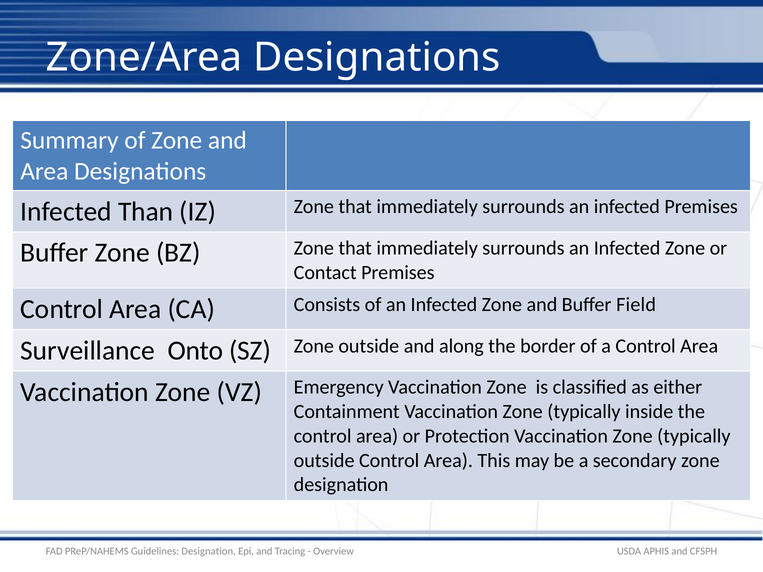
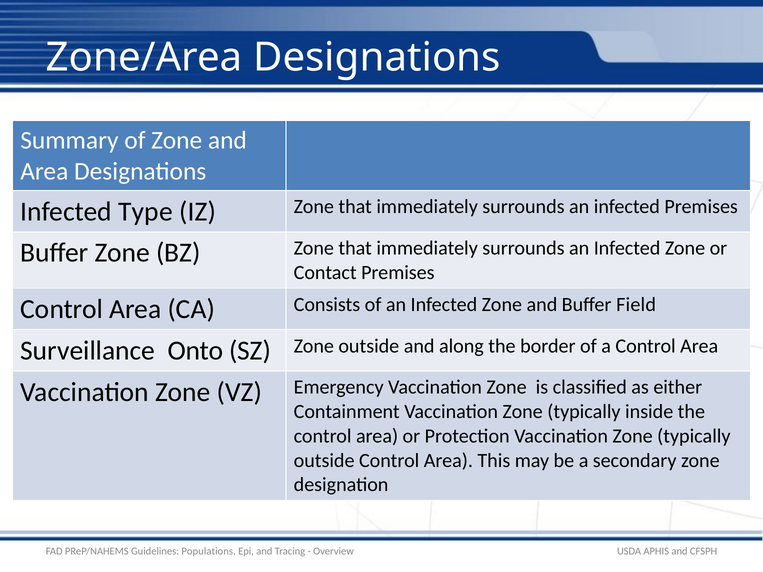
Than: Than -> Type (145, 212)
Guidelines Designation: Designation -> Populations (209, 551)
